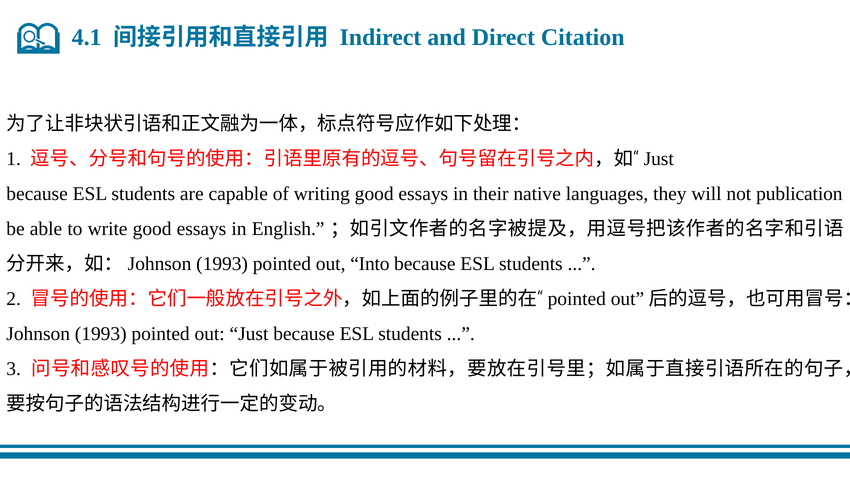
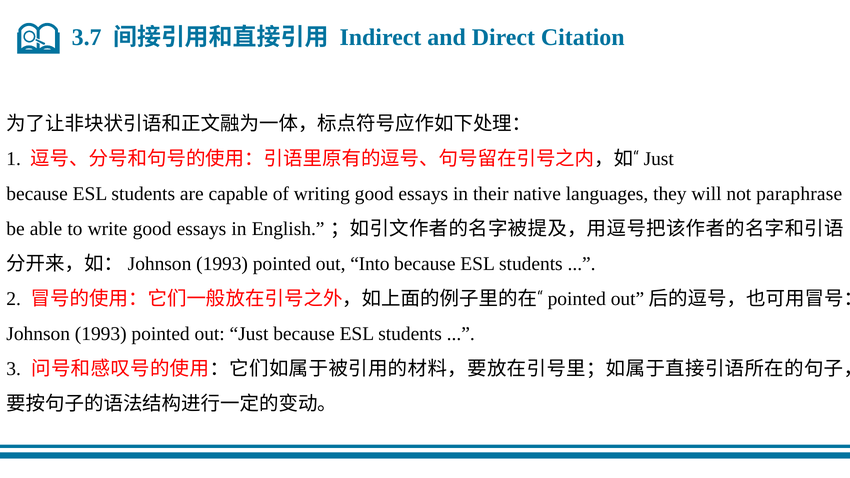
4.1: 4.1 -> 3.7 (87, 37)
publication: publication -> paraphrase (799, 194)
